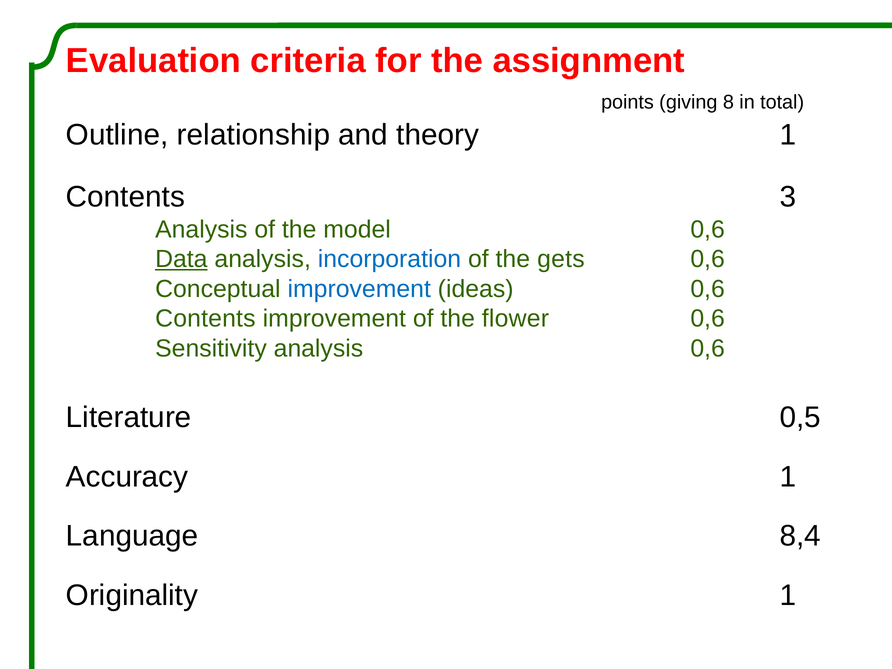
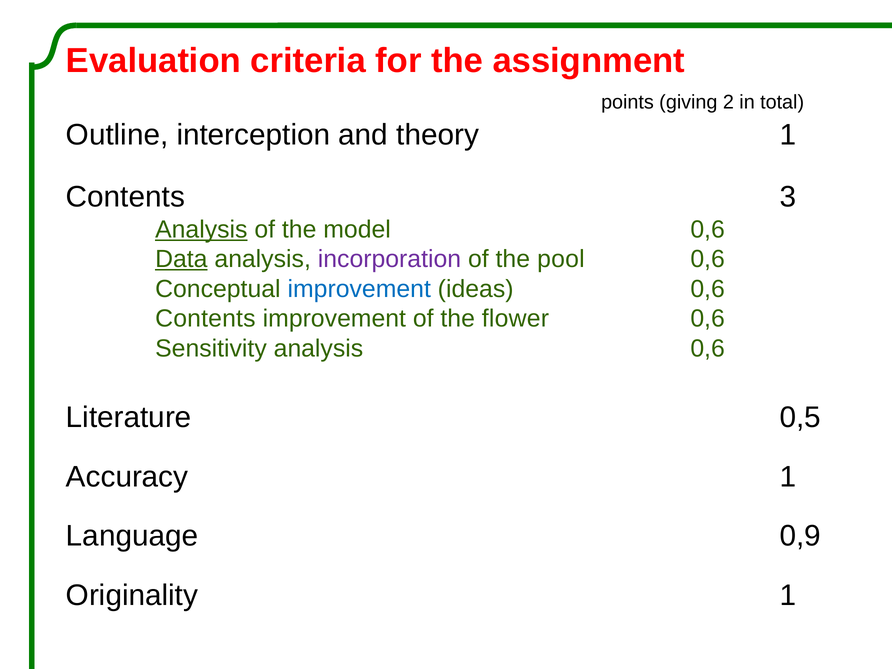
8: 8 -> 2 (728, 102)
relationship: relationship -> interception (253, 135)
Analysis underline: none -> present (201, 230)
incorporation colour: blue -> purple (389, 259)
gets: gets -> pool (561, 259)
8,4: 8,4 -> 0,9 (800, 536)
